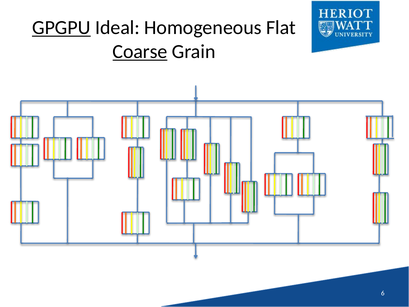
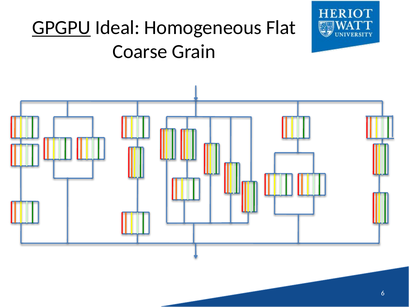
Coarse underline: present -> none (140, 52)
